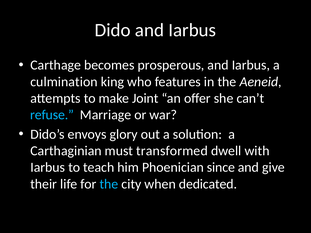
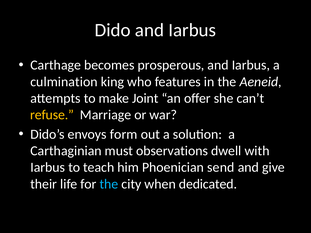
refuse colour: light blue -> yellow (52, 115)
glory: glory -> form (124, 134)
transformed: transformed -> observations (172, 151)
since: since -> send (221, 168)
